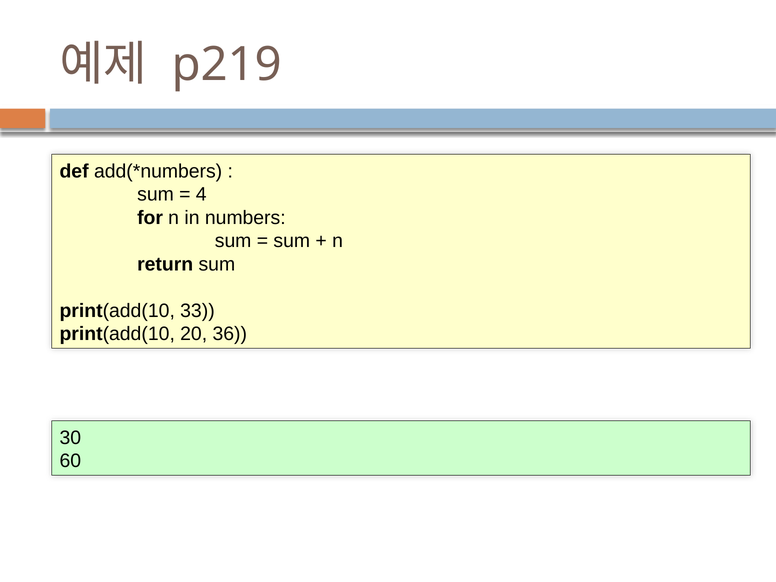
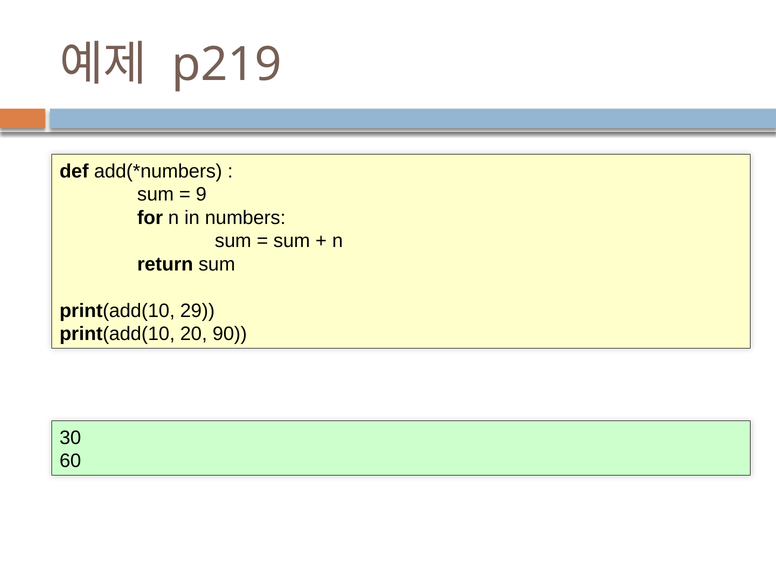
4: 4 -> 9 (201, 194)
33: 33 -> 29 (197, 311)
36: 36 -> 90 (230, 334)
